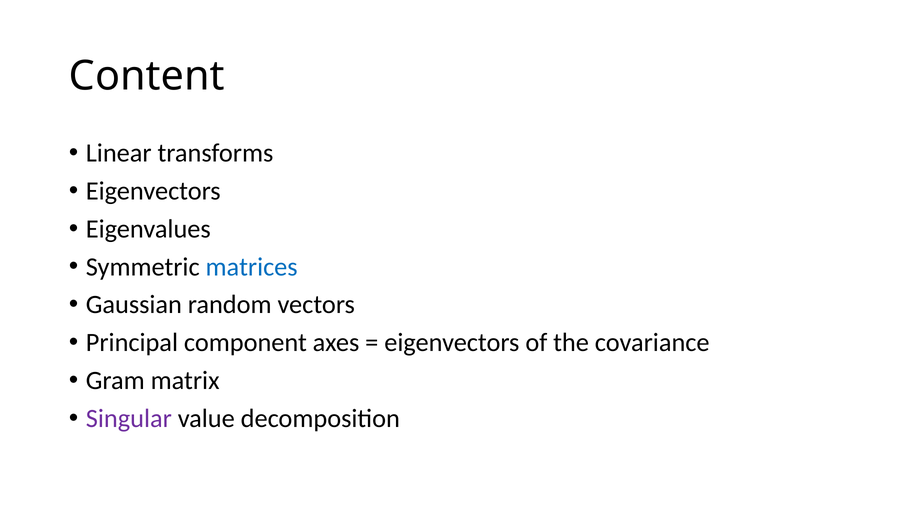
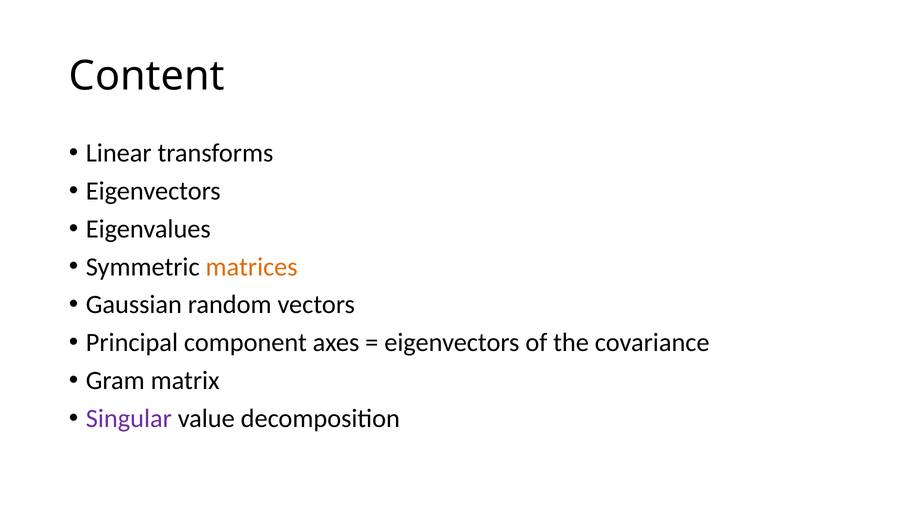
matrices colour: blue -> orange (252, 267)
